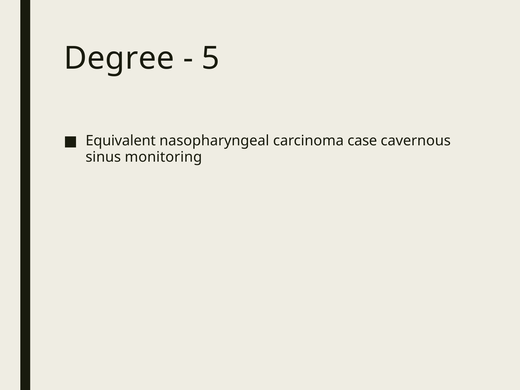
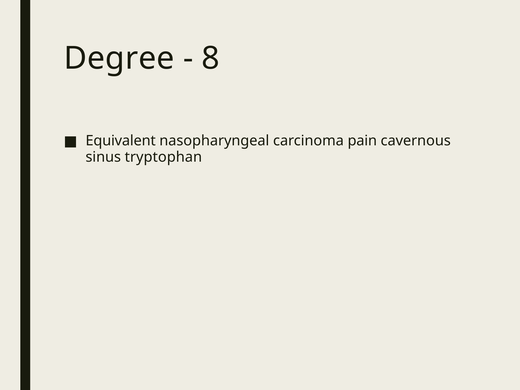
5: 5 -> 8 (211, 58)
case: case -> pain (362, 141)
monitoring: monitoring -> tryptophan (163, 157)
